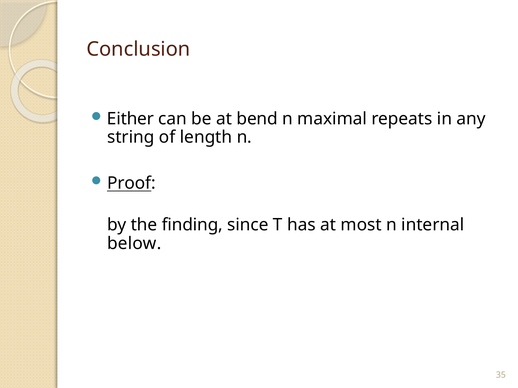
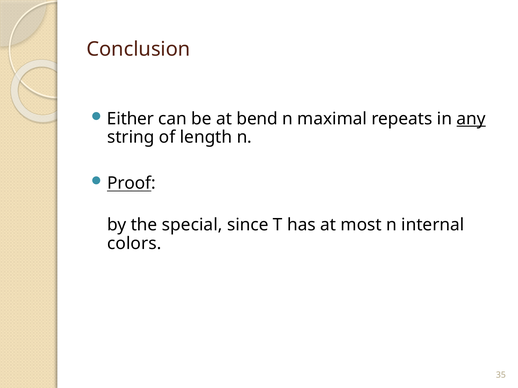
any underline: none -> present (471, 119)
finding: finding -> special (192, 225)
below: below -> colors (134, 244)
